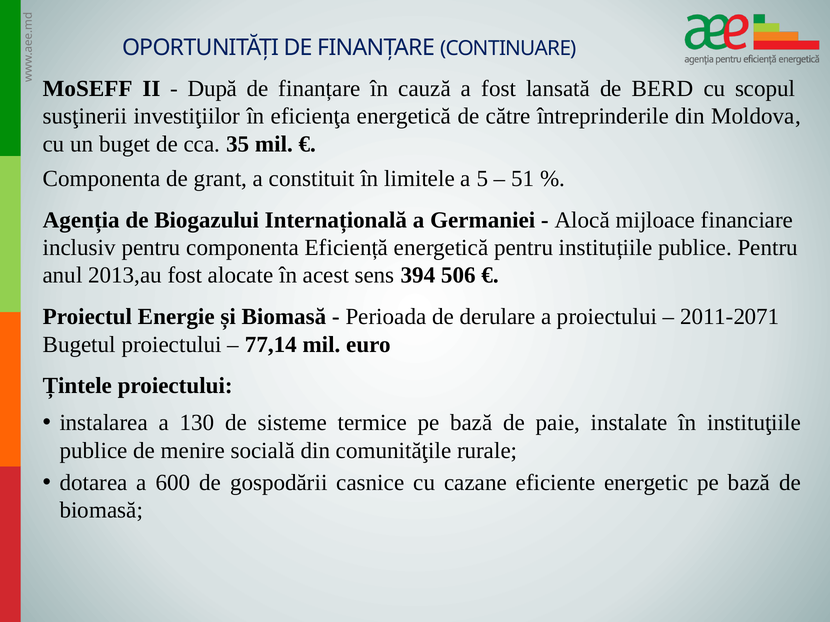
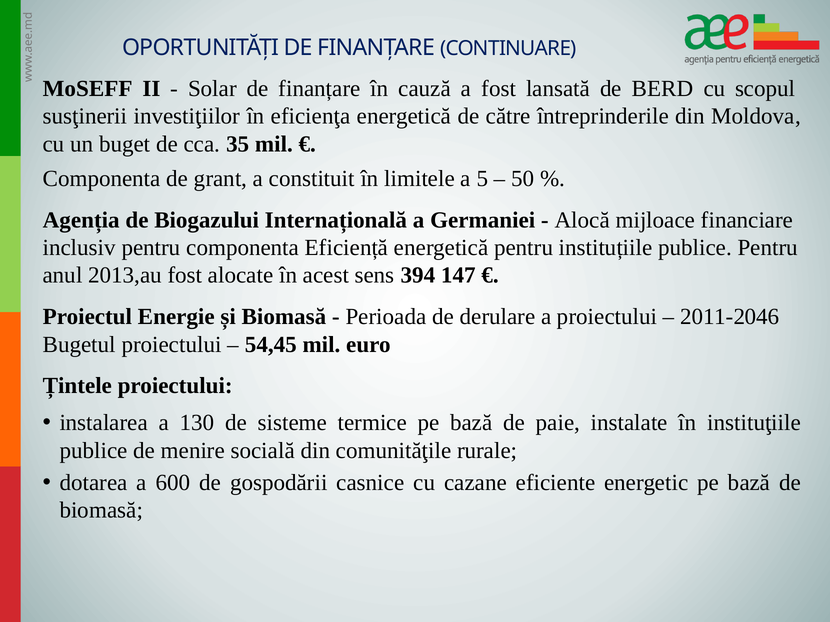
După: După -> Solar (212, 89)
51: 51 -> 50 (523, 179)
506: 506 -> 147 (458, 276)
2011-2071: 2011-2071 -> 2011-2046 (730, 317)
77,14: 77,14 -> 54,45 (271, 345)
